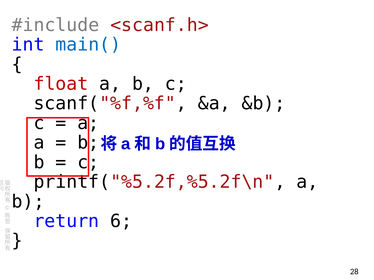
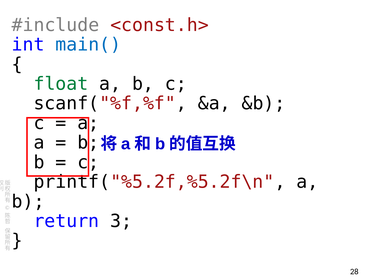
<scanf.h>: <scanf.h> -> <const.h> (159, 25)
float colour: red -> green (61, 84)
6: 6 -> 3 (121, 222)
